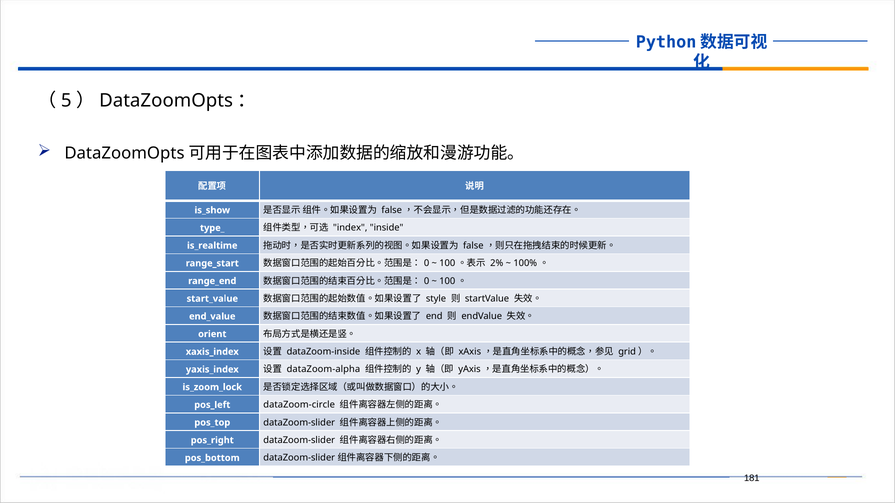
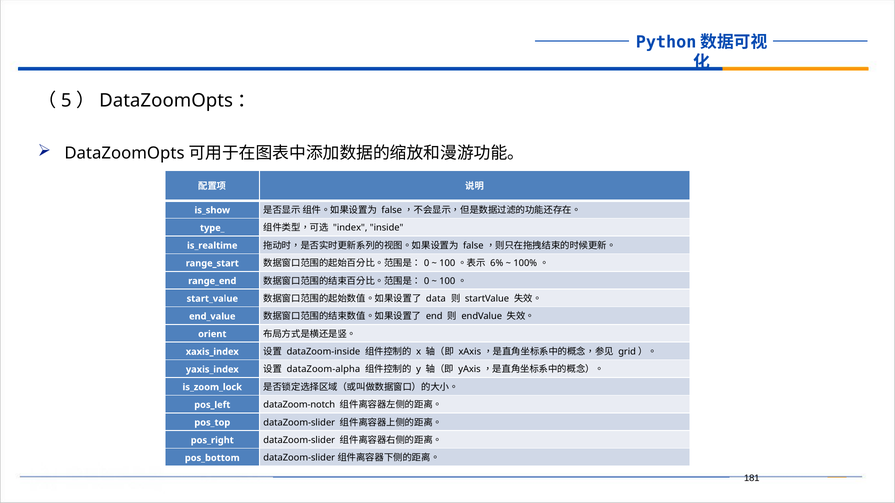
2%: 2% -> 6% (497, 263)
style: style -> data (436, 299)
dataZoom-circle: dataZoom-circle -> dataZoom-notch (299, 405)
